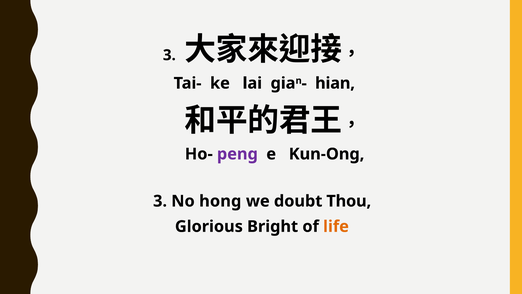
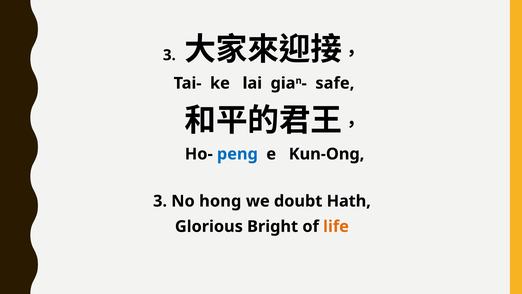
hian: hian -> safe (335, 83)
peng colour: purple -> blue (237, 154)
Thou: Thou -> Hath (349, 201)
